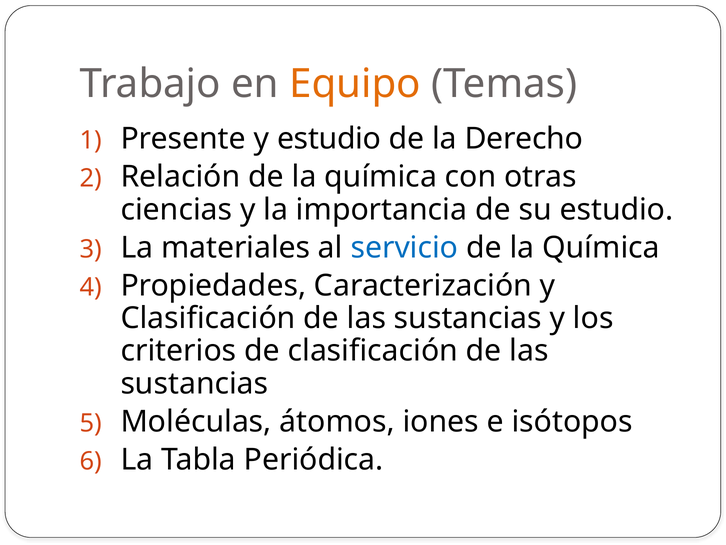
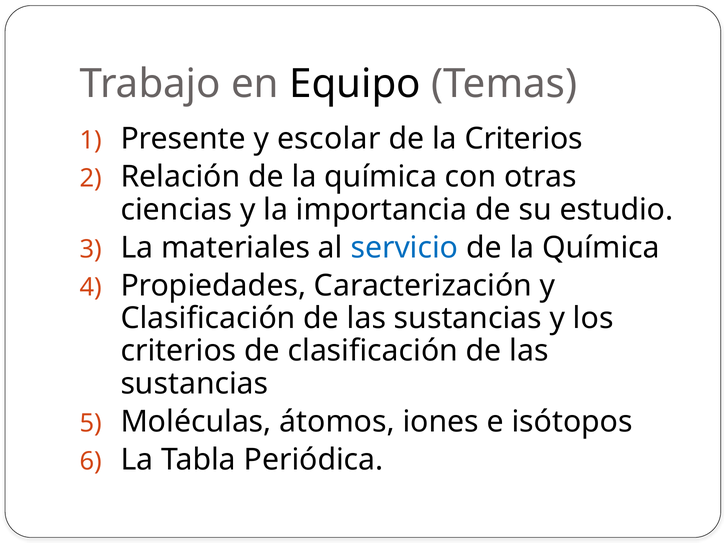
Equipo colour: orange -> black (355, 84)
y estudio: estudio -> escolar (329, 139)
la Derecho: Derecho -> Criterios (524, 139)
